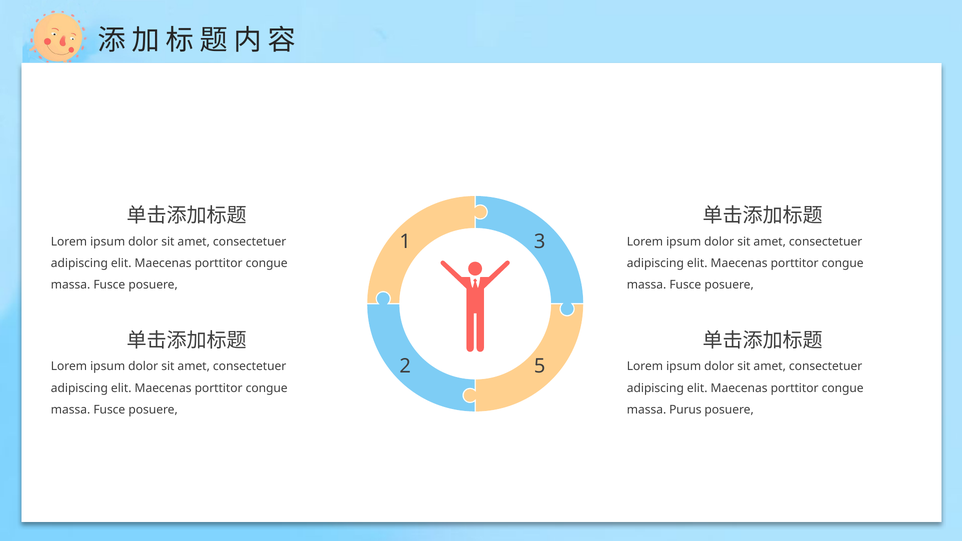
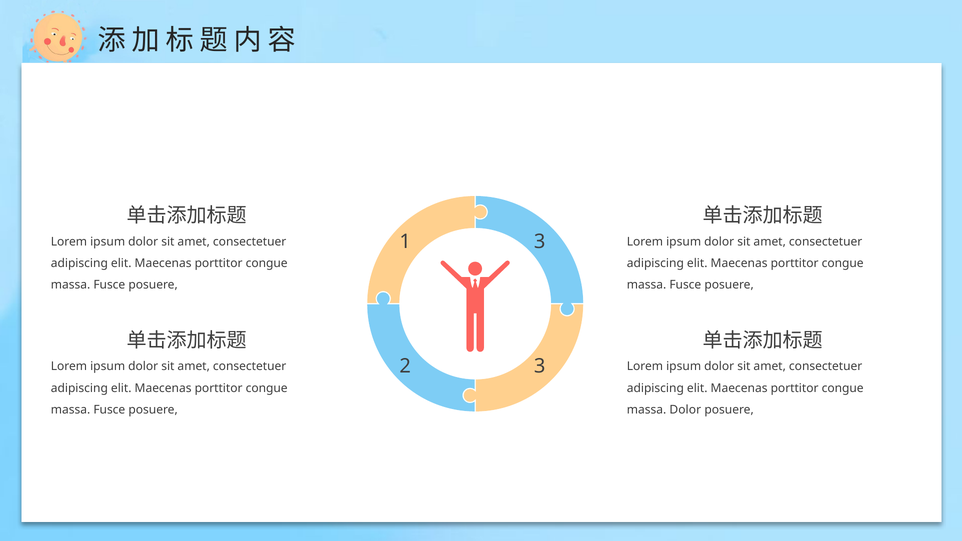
2 5: 5 -> 3 (540, 366)
massa Purus: Purus -> Dolor (685, 410)
